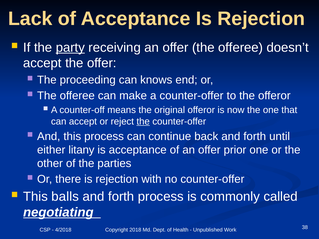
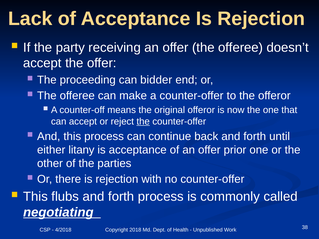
party underline: present -> none (70, 48)
knows: knows -> bidder (156, 80)
balls: balls -> flubs (65, 197)
